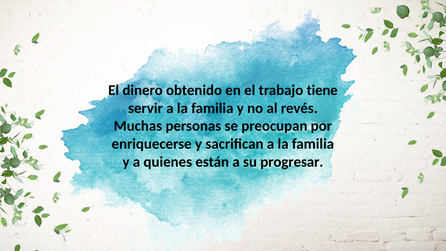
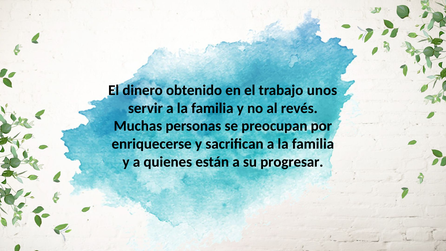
tiene: tiene -> unos (322, 90)
